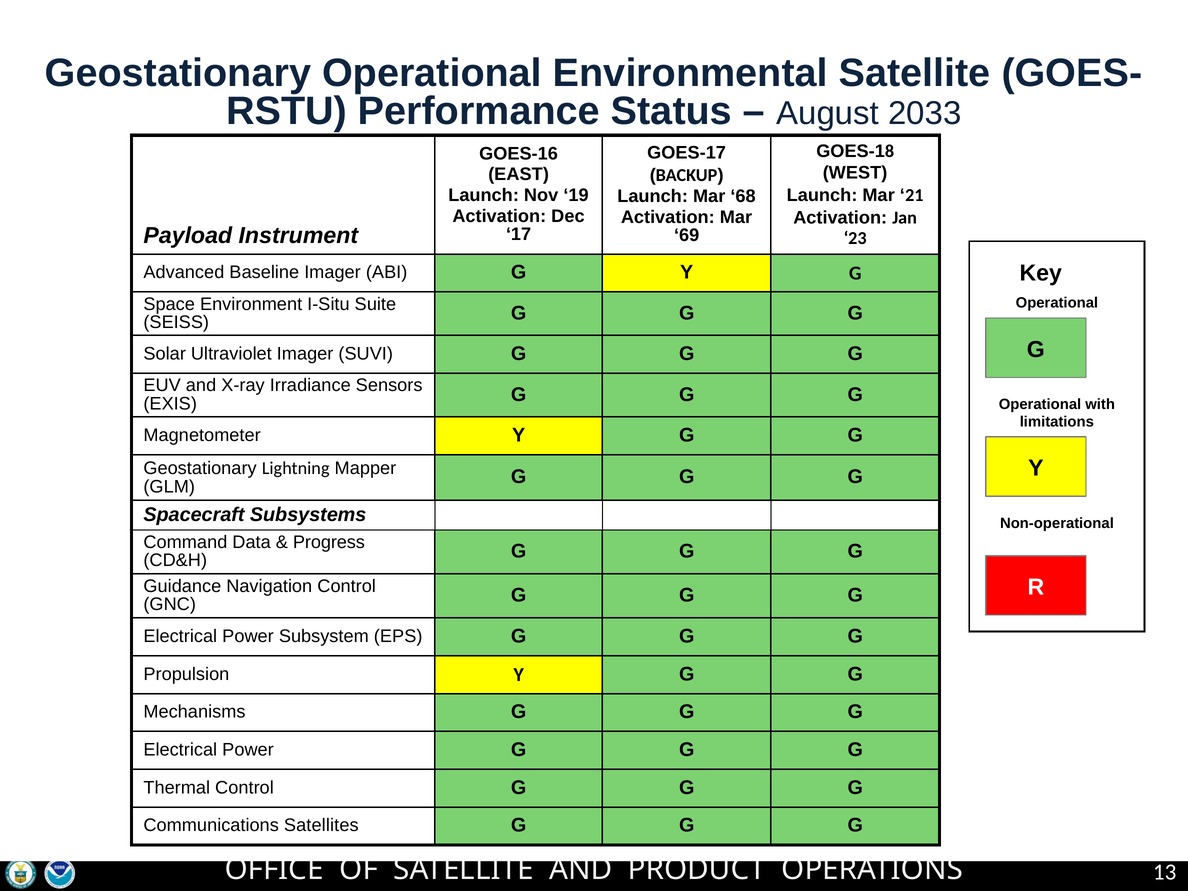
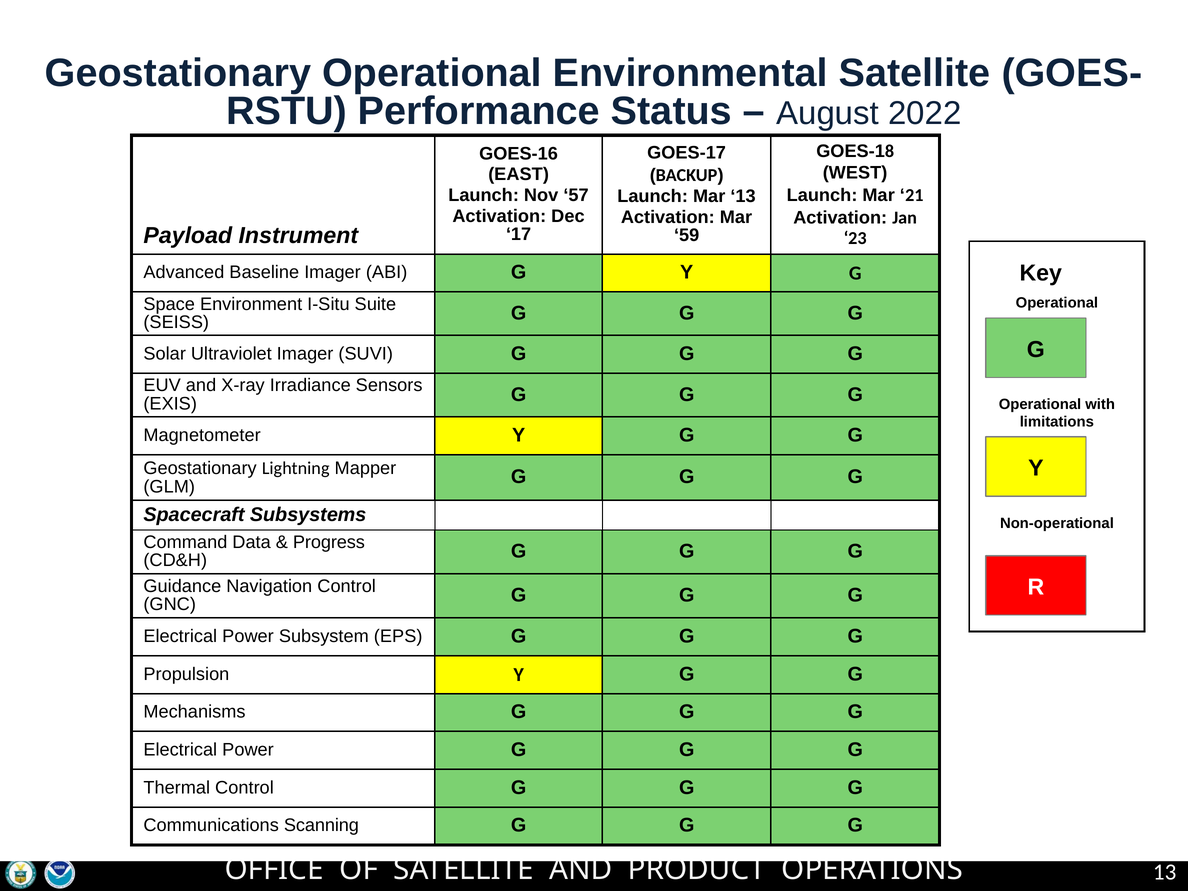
2033: 2033 -> 2022 (925, 113)
19: 19 -> 57 (576, 195)
Mar 68: 68 -> 13 (743, 196)
69: 69 -> 59 (687, 235)
Satellites: Satellites -> Scanning (321, 825)
